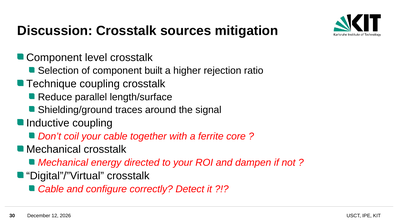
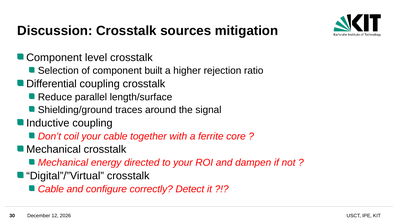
Technique: Technique -> Differential (51, 84)
